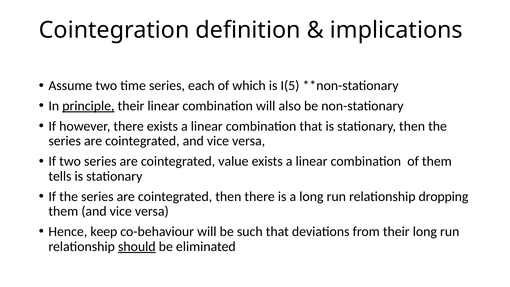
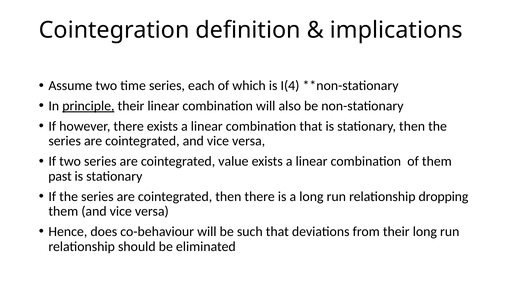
I(5: I(5 -> I(4 (290, 86)
tells: tells -> past (60, 176)
keep: keep -> does (104, 231)
should underline: present -> none (137, 246)
